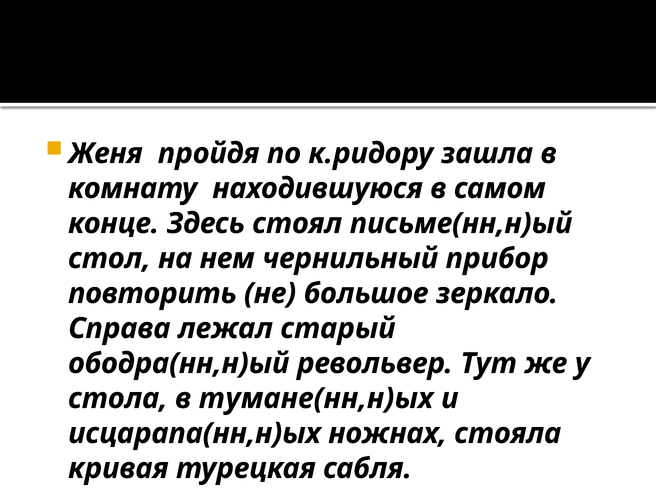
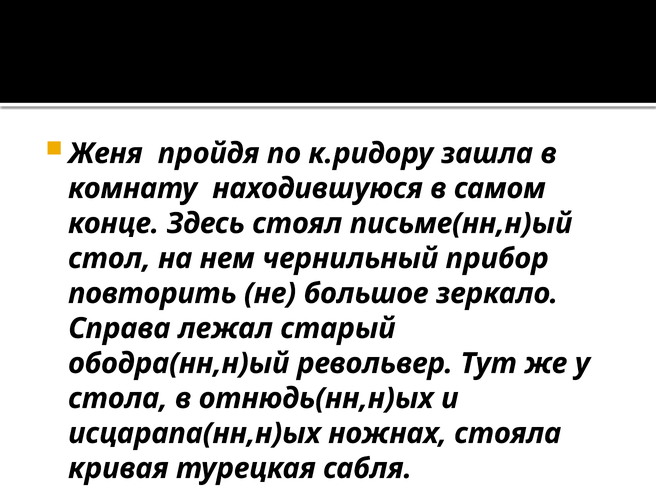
тумане(нн,н)ых: тумане(нн,н)ых -> отнюдь(нн,н)ых (316, 398)
